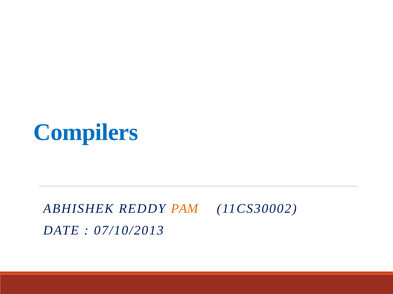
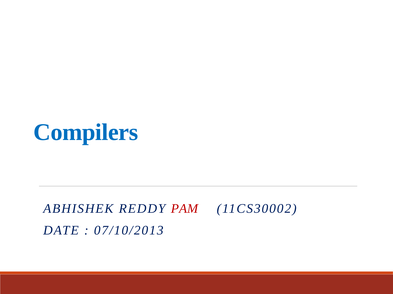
PAM colour: orange -> red (184, 209)
